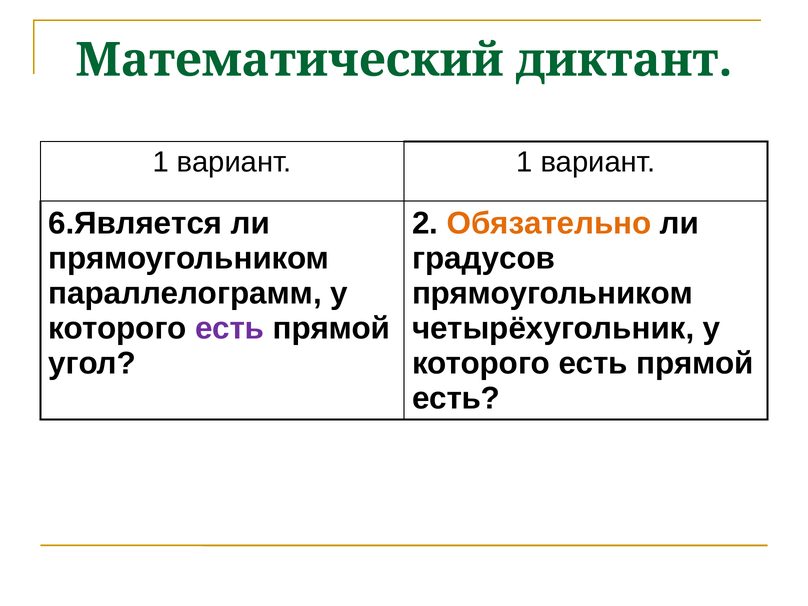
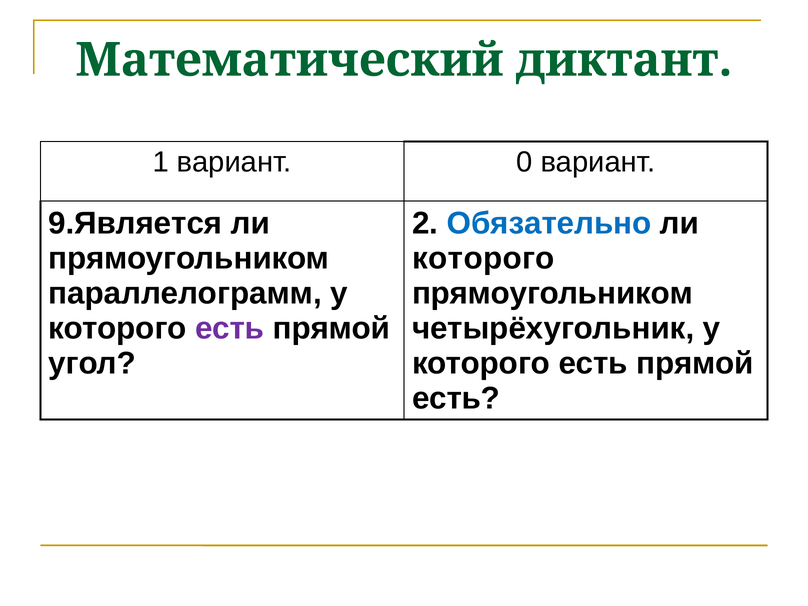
вариант 1: 1 -> 0 (524, 162)
6.Является: 6.Является -> 9.Является (135, 223)
Обязательно colour: orange -> blue (549, 223)
градусов: градусов -> которого (484, 258)
